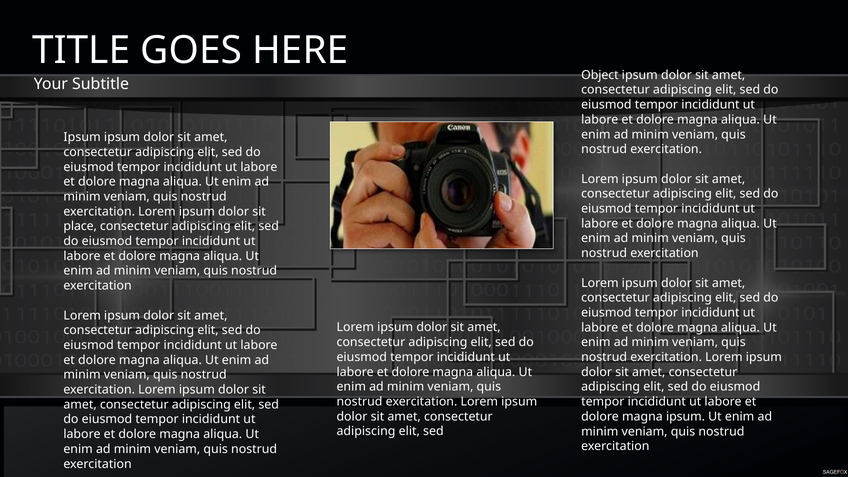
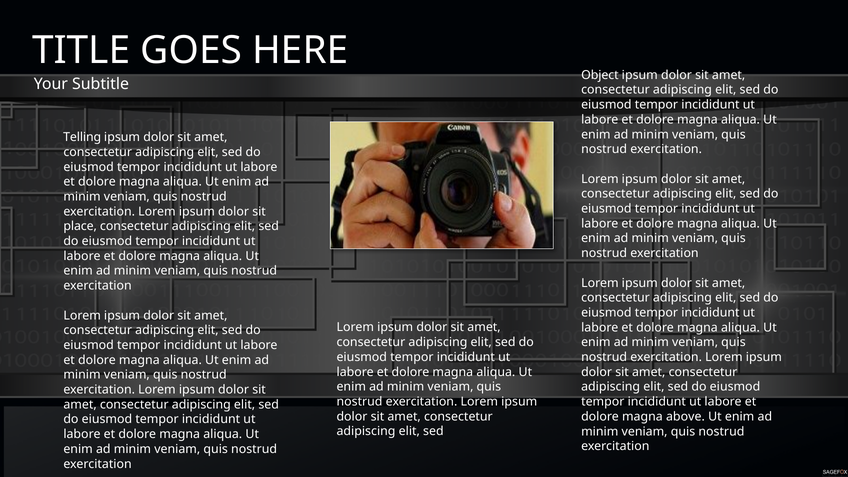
Ipsum: Ipsum -> Telling (82, 137)
magna ipsum: ipsum -> above (685, 417)
